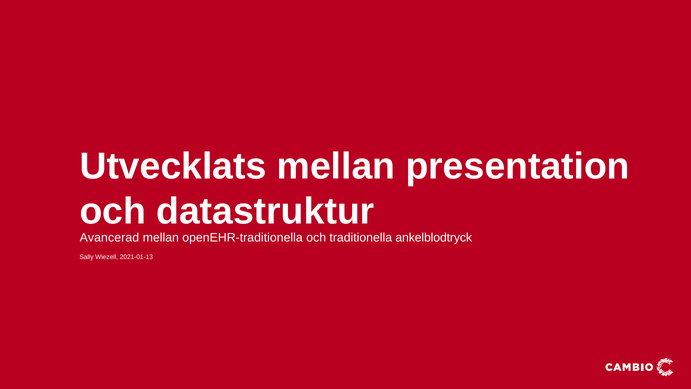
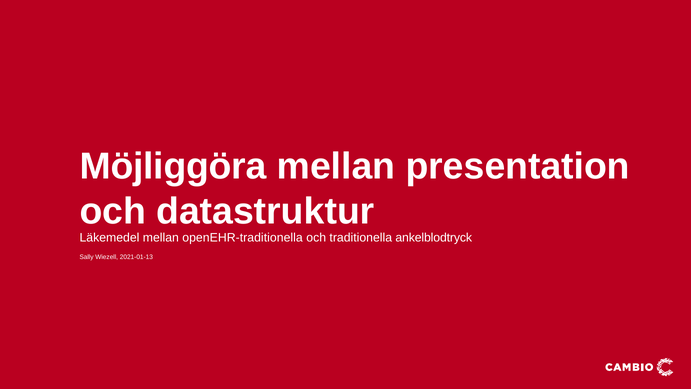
Utvecklats: Utvecklats -> Möjliggöra (173, 166)
Avancerad: Avancerad -> Läkemedel (109, 237)
